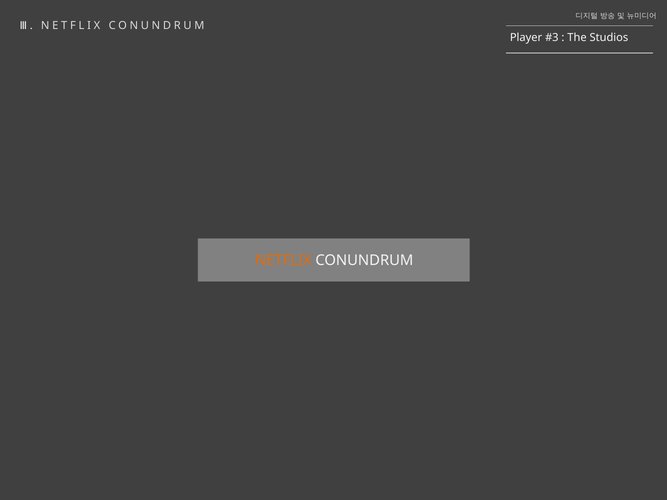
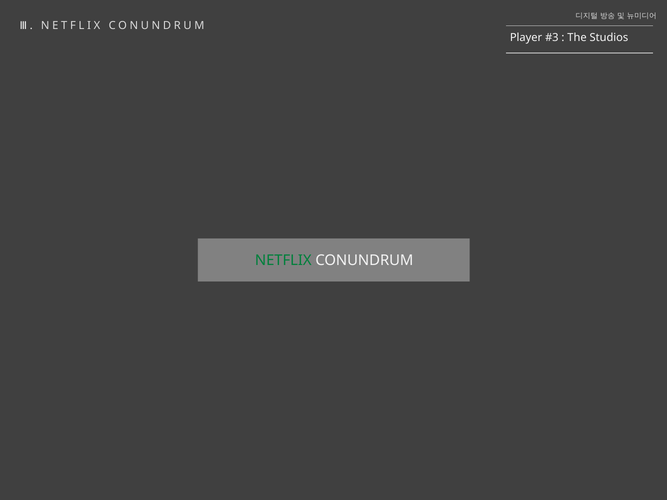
NETFLIX colour: orange -> green (283, 260)
